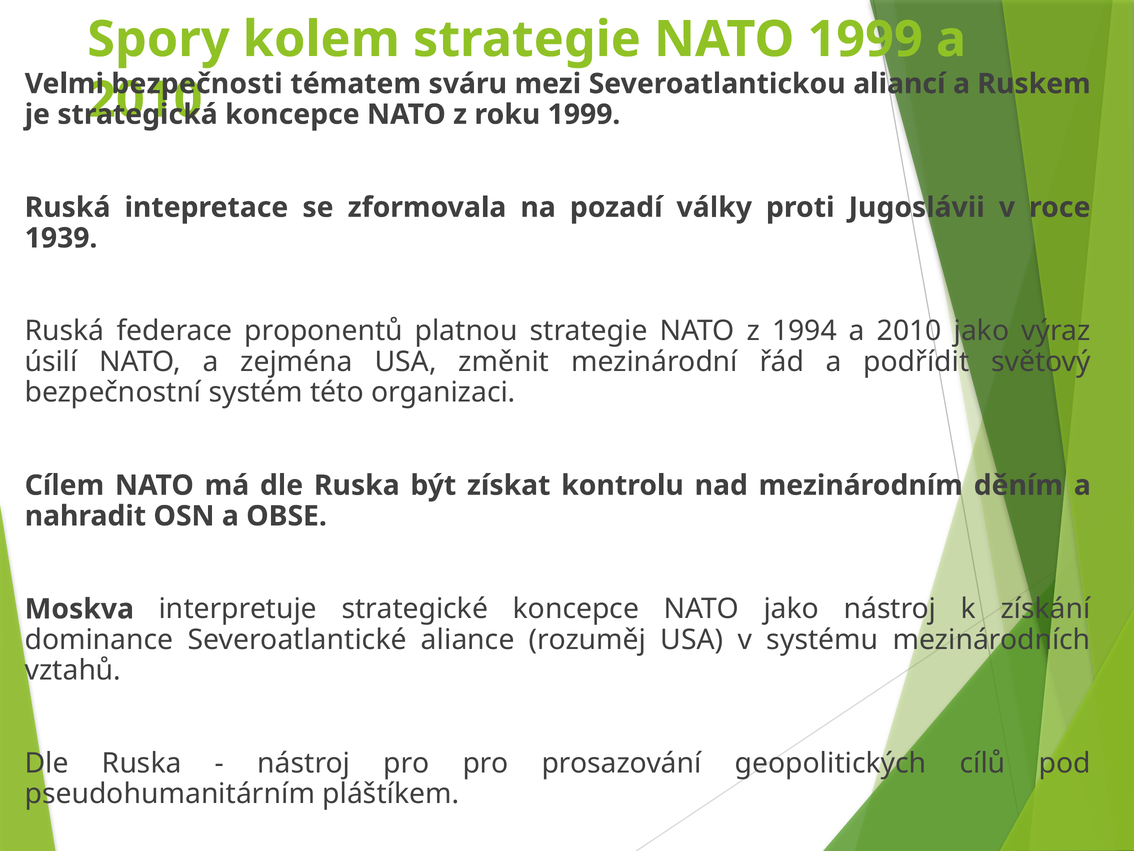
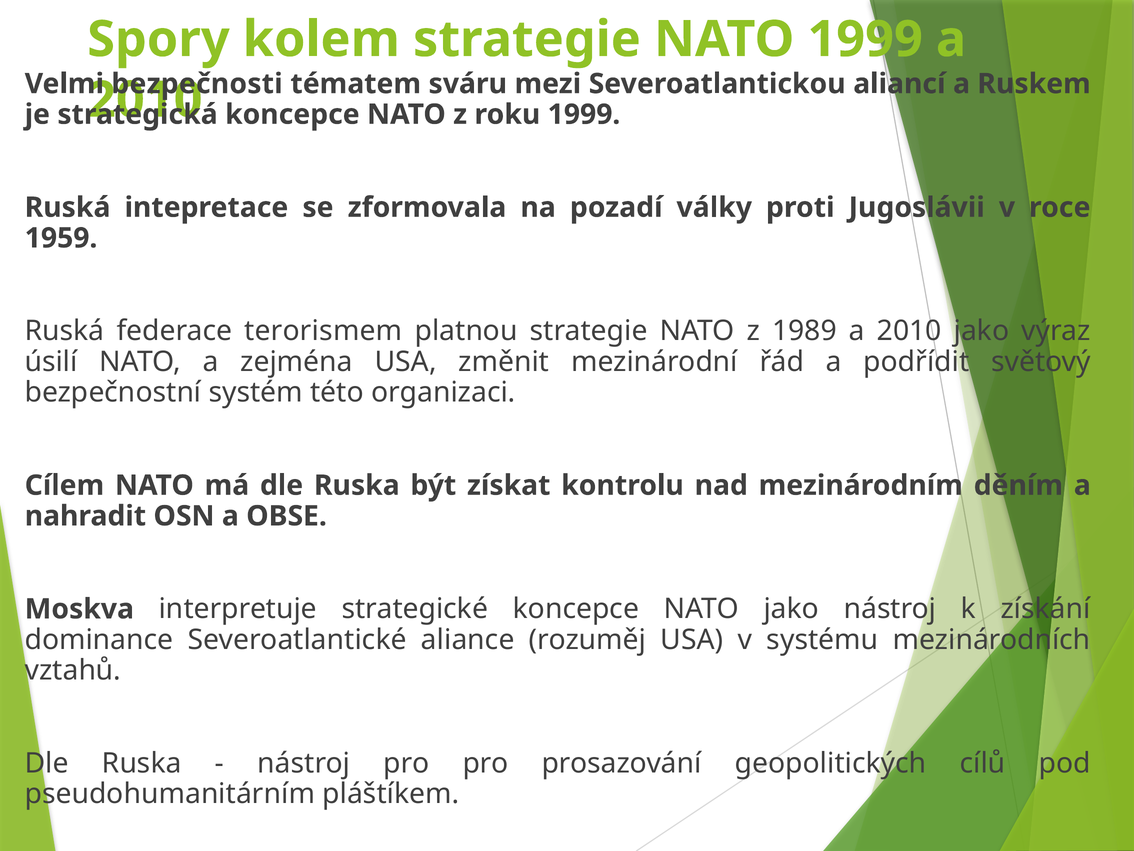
1939: 1939 -> 1959 (61, 238)
proponentů: proponentů -> terorismem (323, 331)
1994: 1994 -> 1989 (804, 331)
